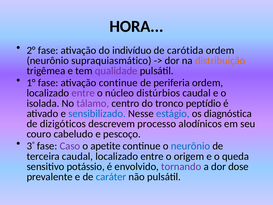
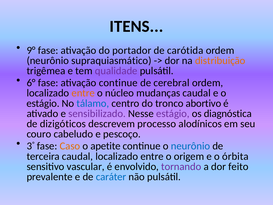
HORA: HORA -> ITENS (136, 26)
2°: 2° -> 9° (31, 50)
indivíduo: indivíduo -> portador (132, 50)
1°: 1° -> 6° (31, 83)
periferia: periferia -> cerebral (172, 83)
entre colour: purple -> orange (83, 93)
distúrbios: distúrbios -> mudanças (158, 93)
isolada: isolada -> estágio (43, 103)
tálamo colour: purple -> blue (93, 103)
peptídio: peptídio -> abortivo (203, 103)
sensibilizado colour: blue -> purple (97, 113)
estágio colour: blue -> purple (173, 113)
Caso colour: purple -> orange (70, 146)
queda: queda -> órbita (235, 156)
potássio: potássio -> vascular (86, 166)
dose: dose -> feito (238, 166)
